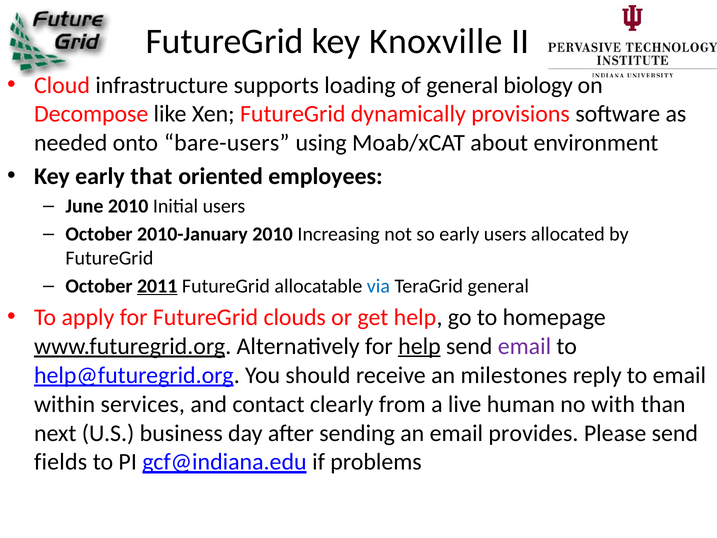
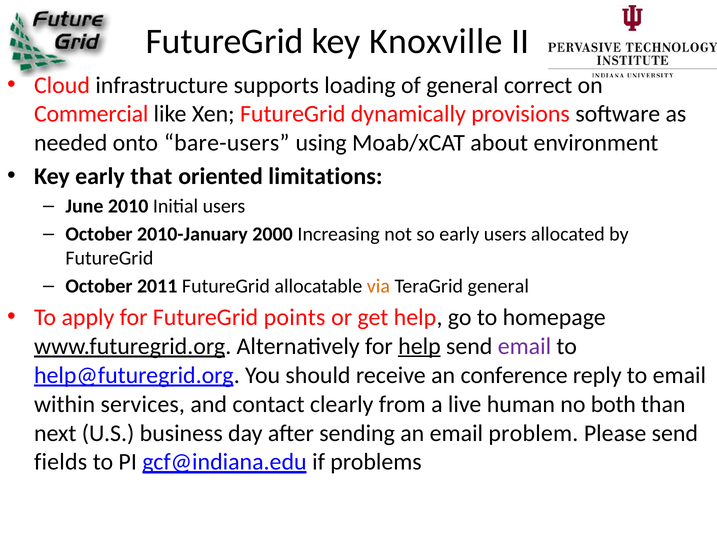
biology: biology -> correct (538, 85)
Decompose: Decompose -> Commercial (91, 114)
employees: employees -> limitations (325, 176)
2010-January 2010: 2010 -> 2000 (273, 234)
2011 underline: present -> none (157, 286)
via colour: blue -> orange (378, 286)
clouds: clouds -> points (295, 317)
milestones: milestones -> conference (514, 375)
with: with -> both (613, 404)
provides: provides -> problem (533, 433)
